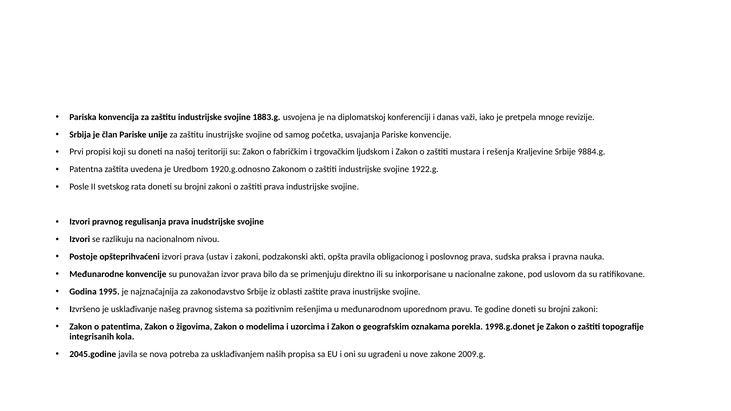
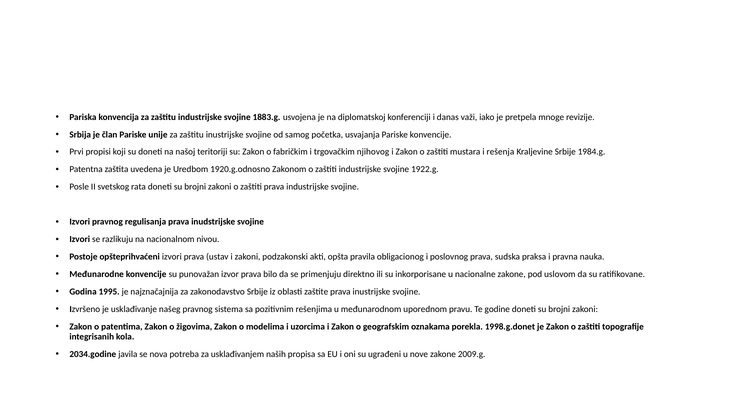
ljudskom: ljudskom -> njihovog (373, 152)
9884.g: 9884.g -> 1984.g (592, 152)
2045.godine: 2045.godine -> 2034.godine (93, 354)
